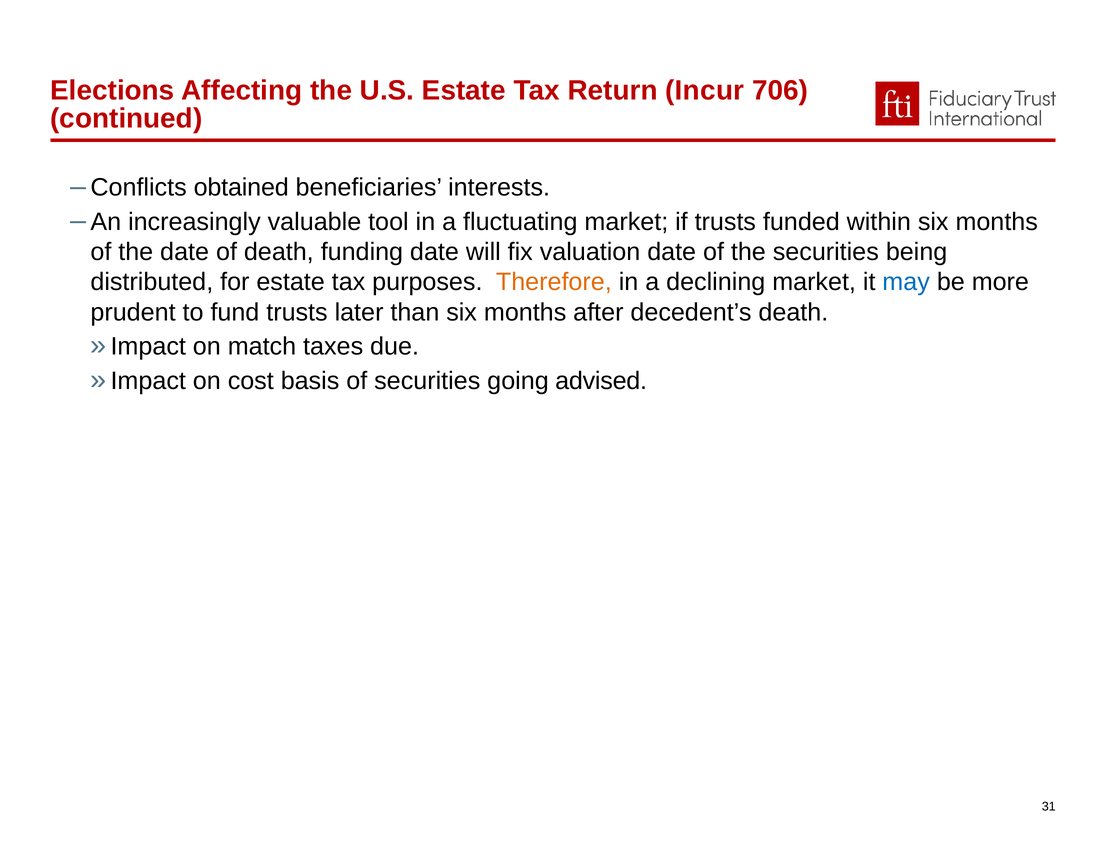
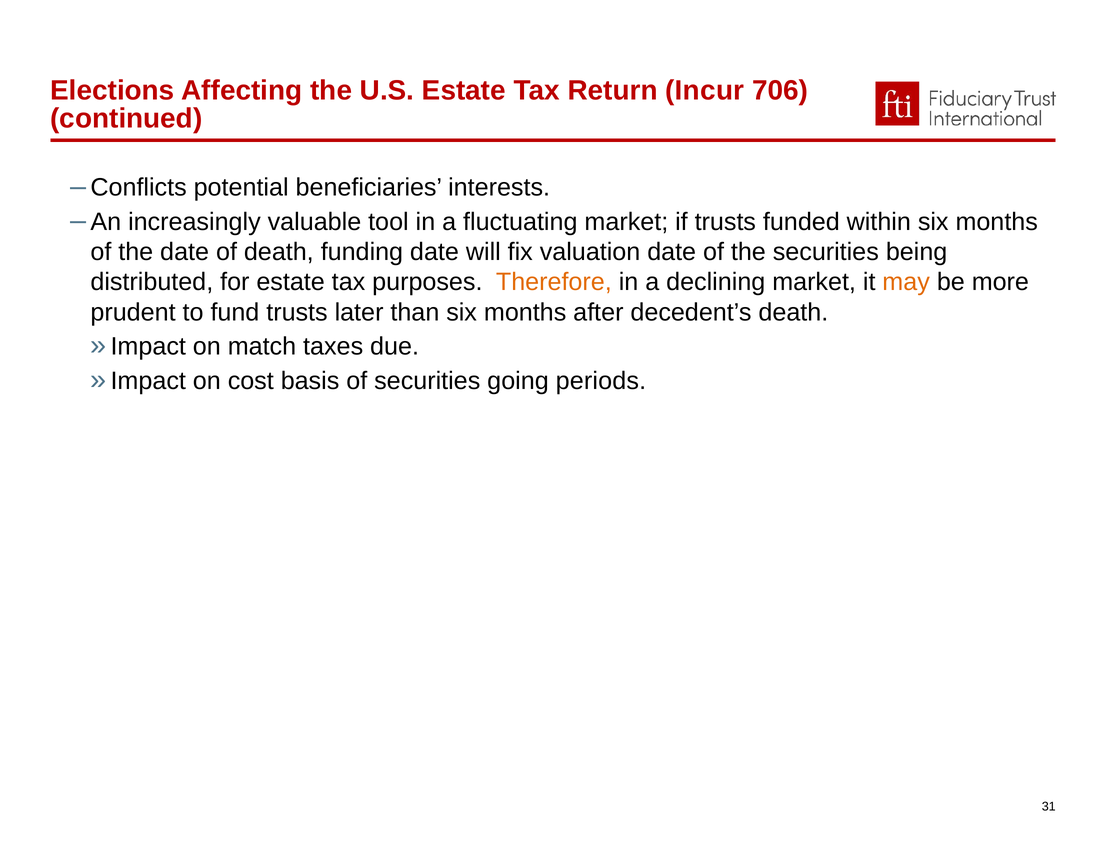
obtained: obtained -> potential (241, 187)
may colour: blue -> orange (906, 282)
advised: advised -> periods (601, 381)
